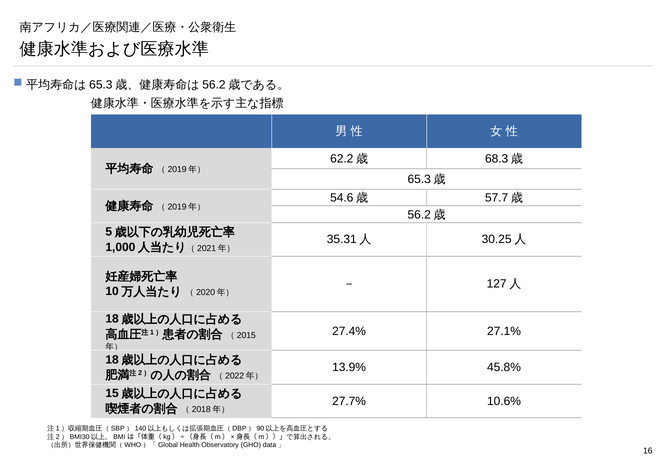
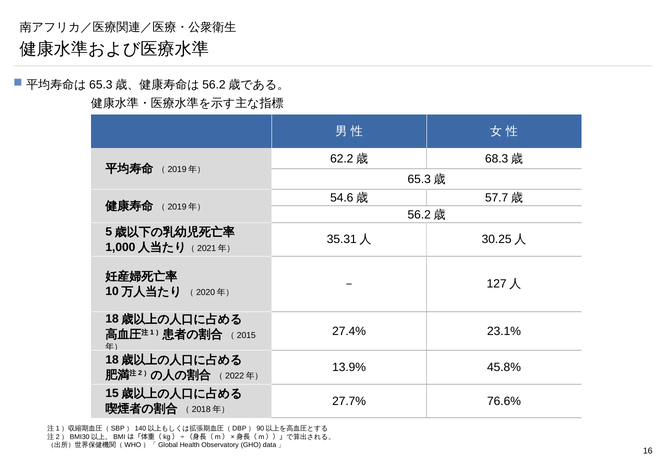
27.1%: 27.1% -> 23.1% (504, 331)
10.6%: 10.6% -> 76.6% (504, 401)
